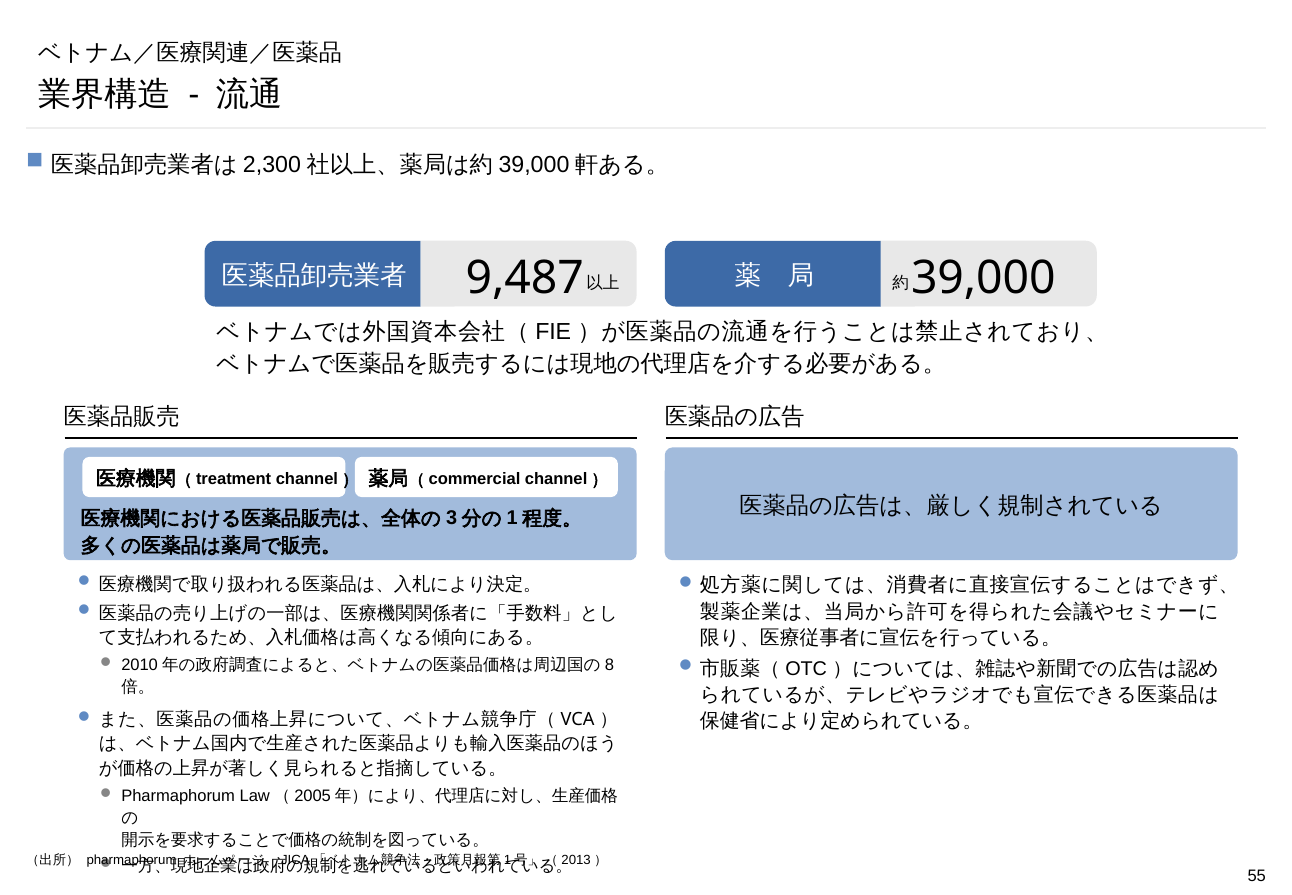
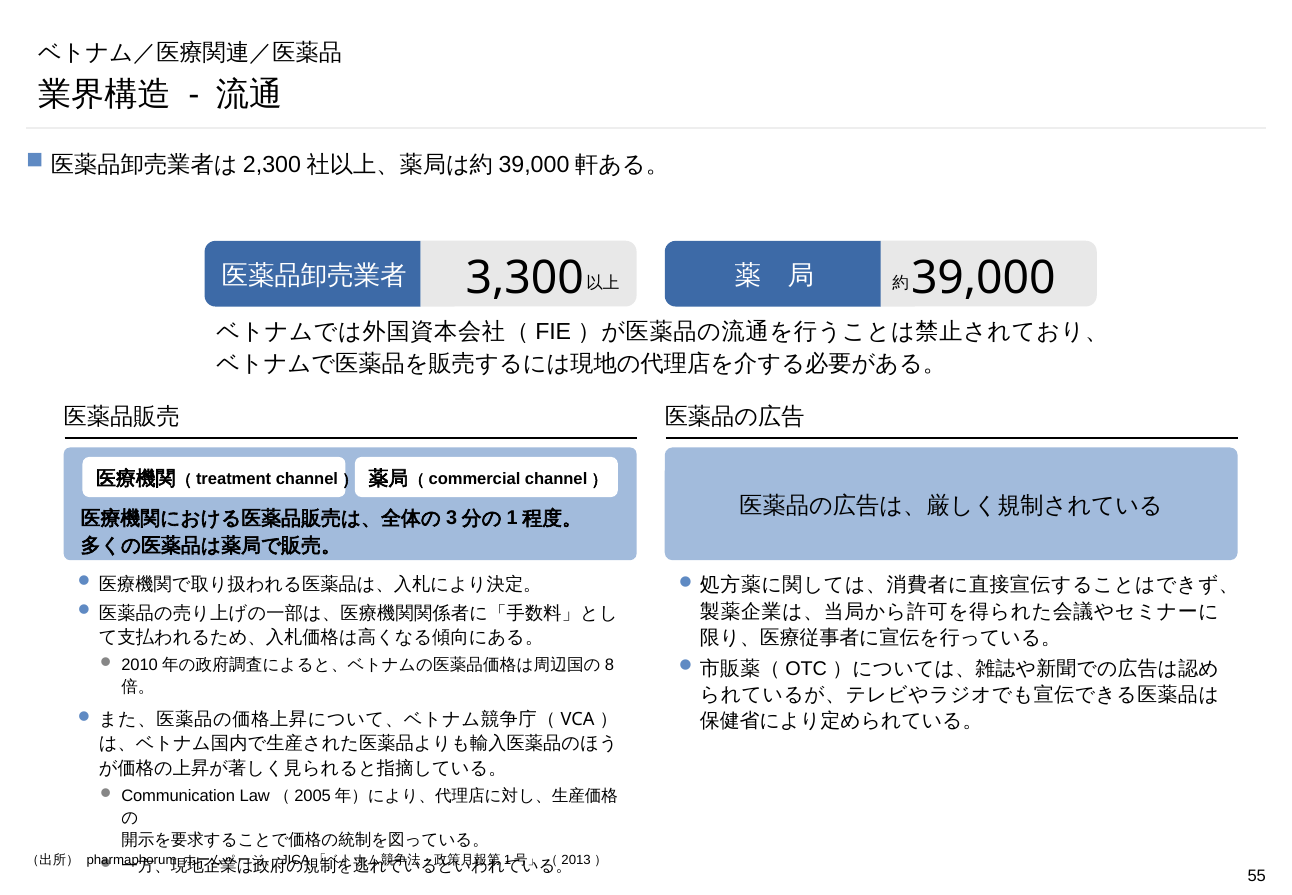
9,487: 9,487 -> 3,300 (525, 278)
Pharmaphorum: Pharmaphorum -> Communication (178, 795)
